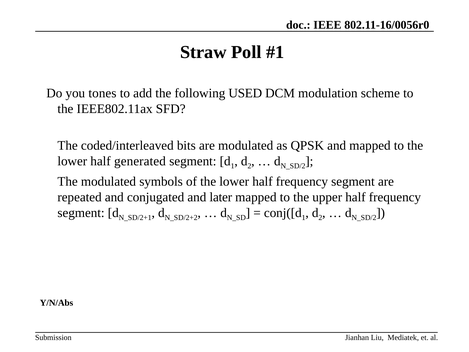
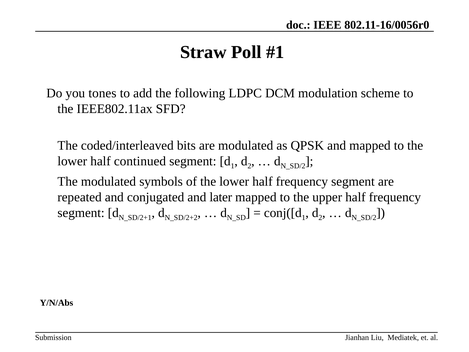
USED: USED -> LDPC (245, 93)
generated: generated -> continued (140, 161)
